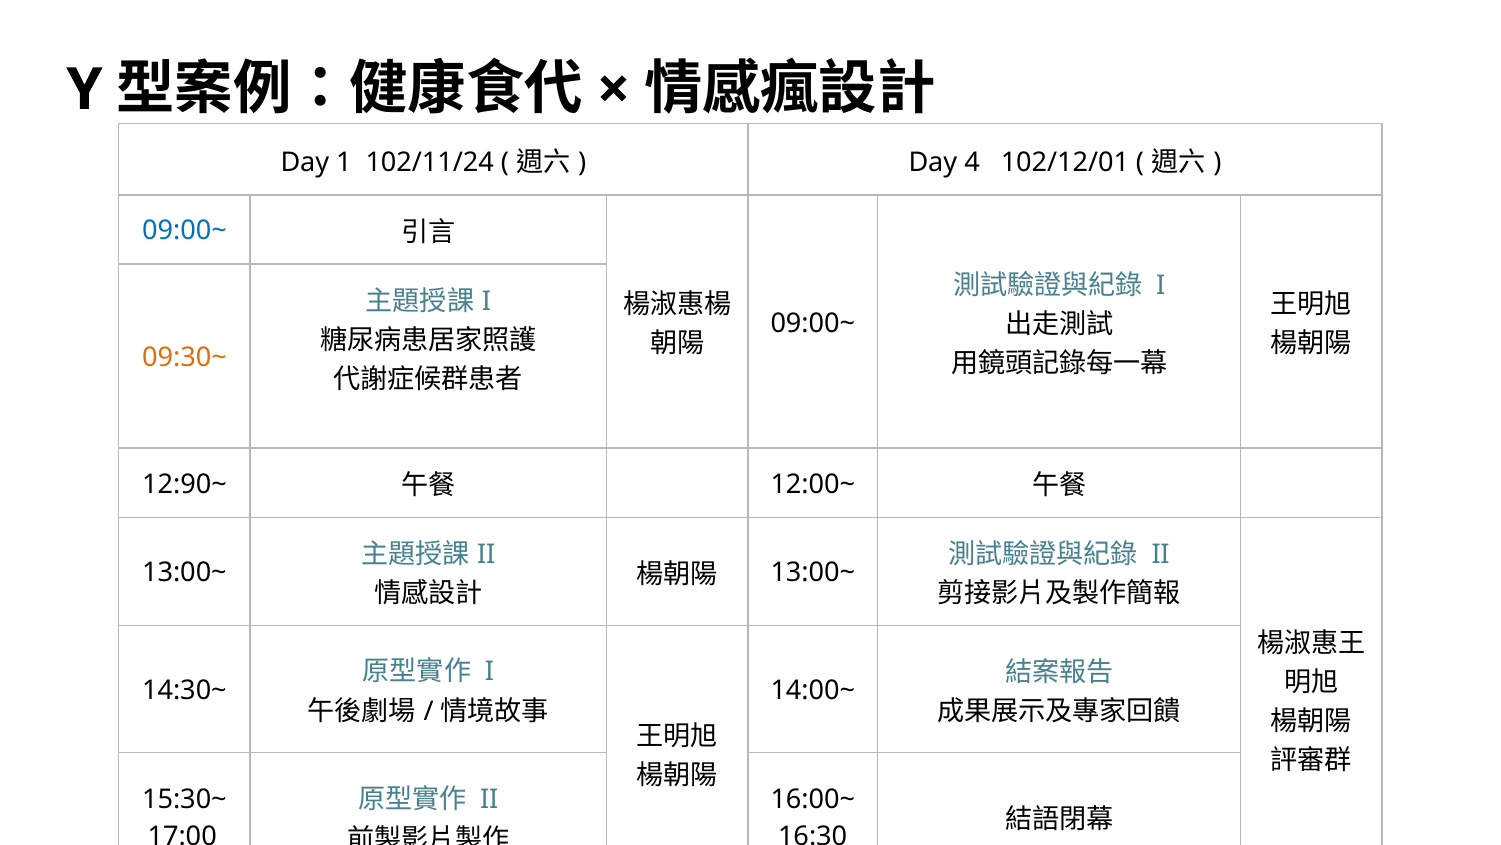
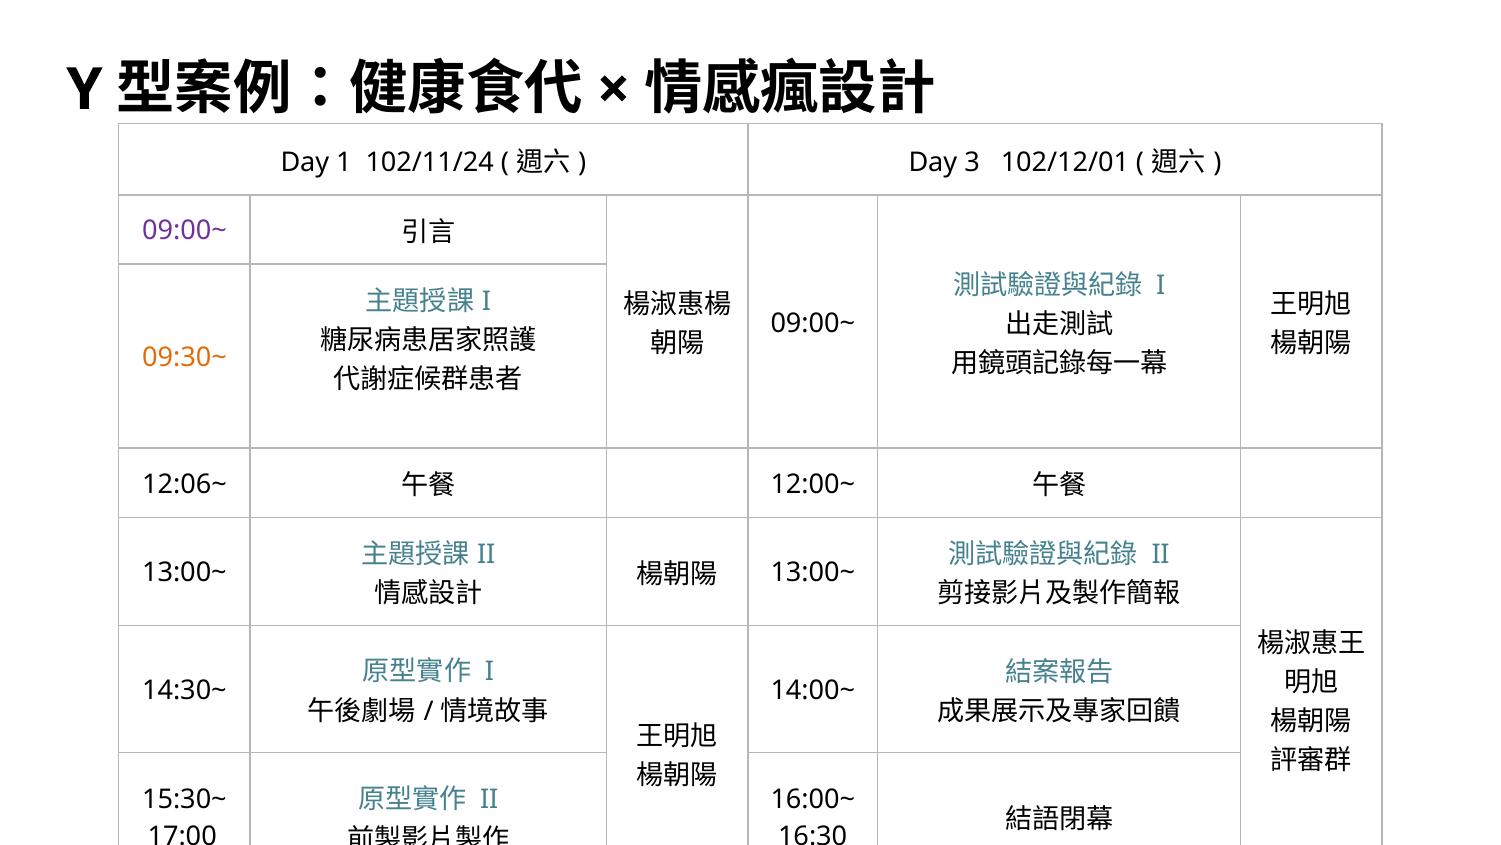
4: 4 -> 3 (972, 162)
09:00~ colour: blue -> purple (185, 231)
12:90~: 12:90~ -> 12:06~ (185, 484)
